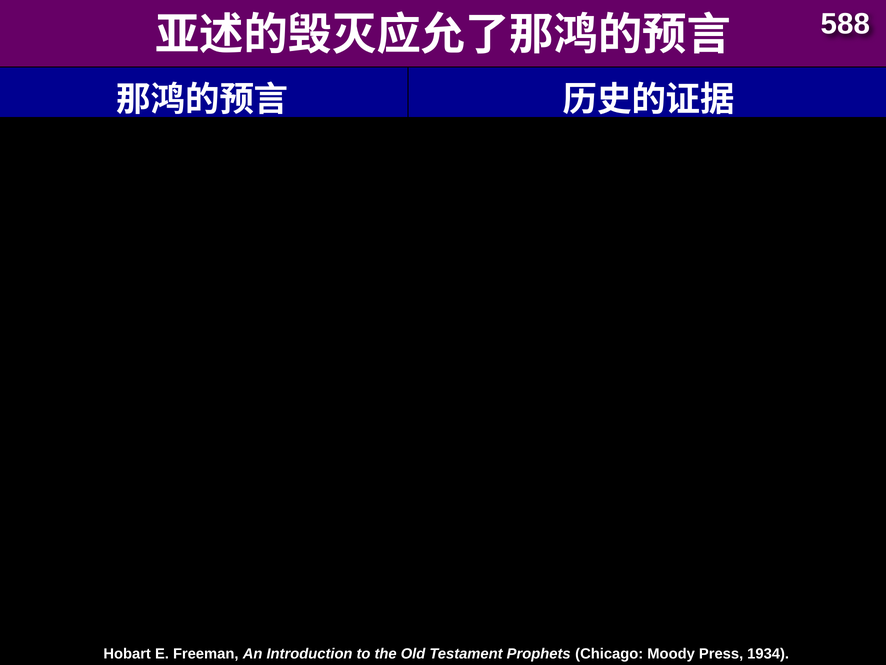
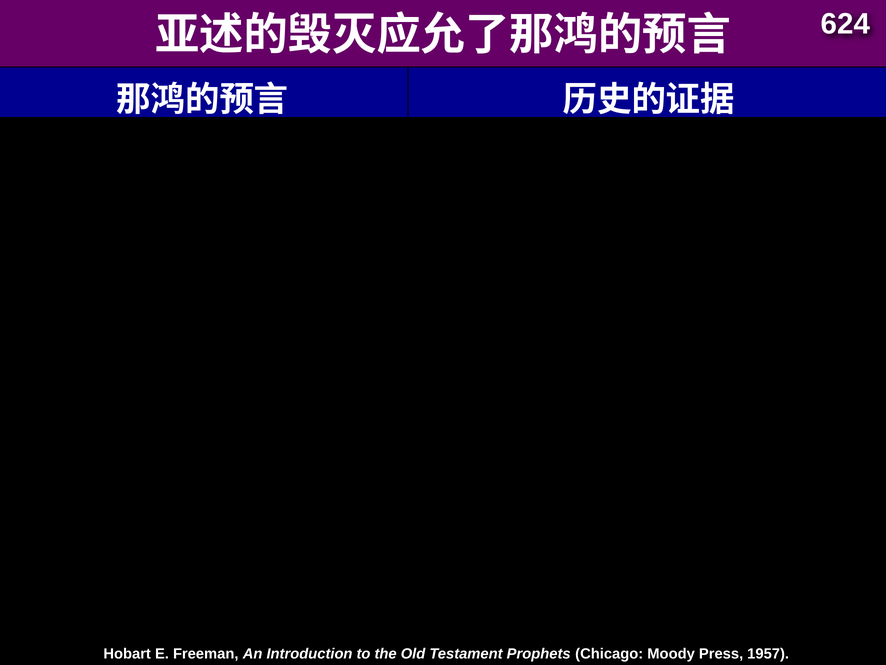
588: 588 -> 624 (845, 24)
1934: 1934 -> 1957 (768, 653)
